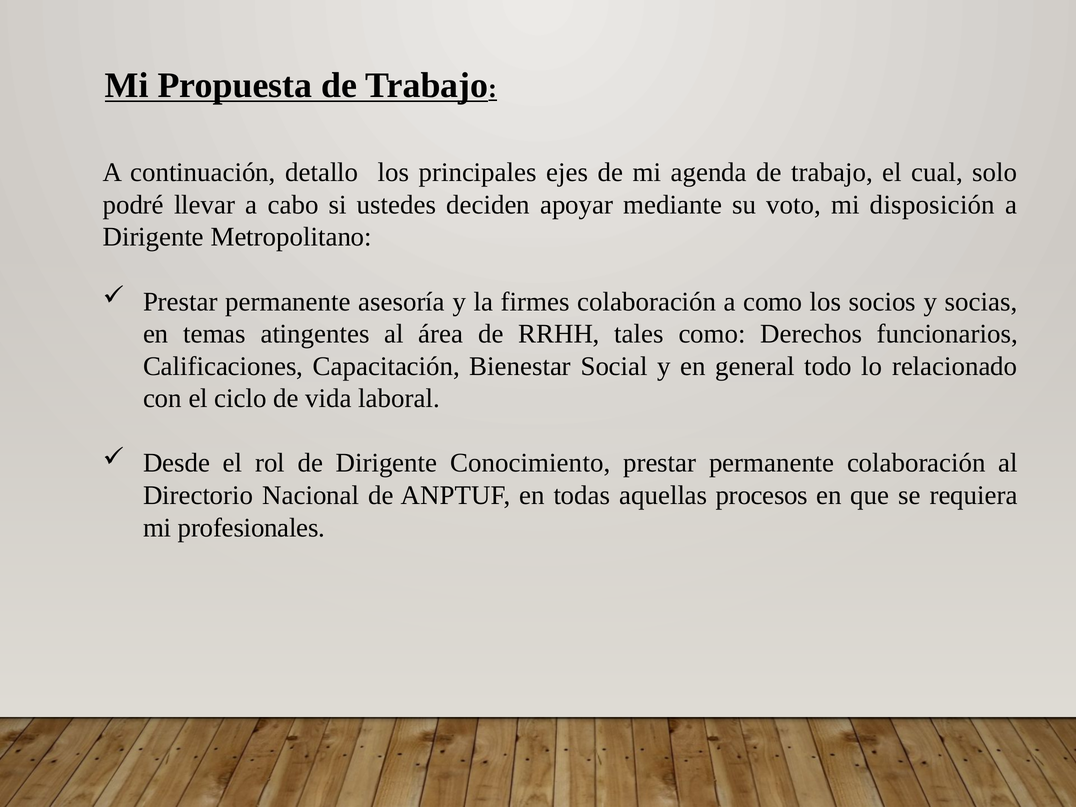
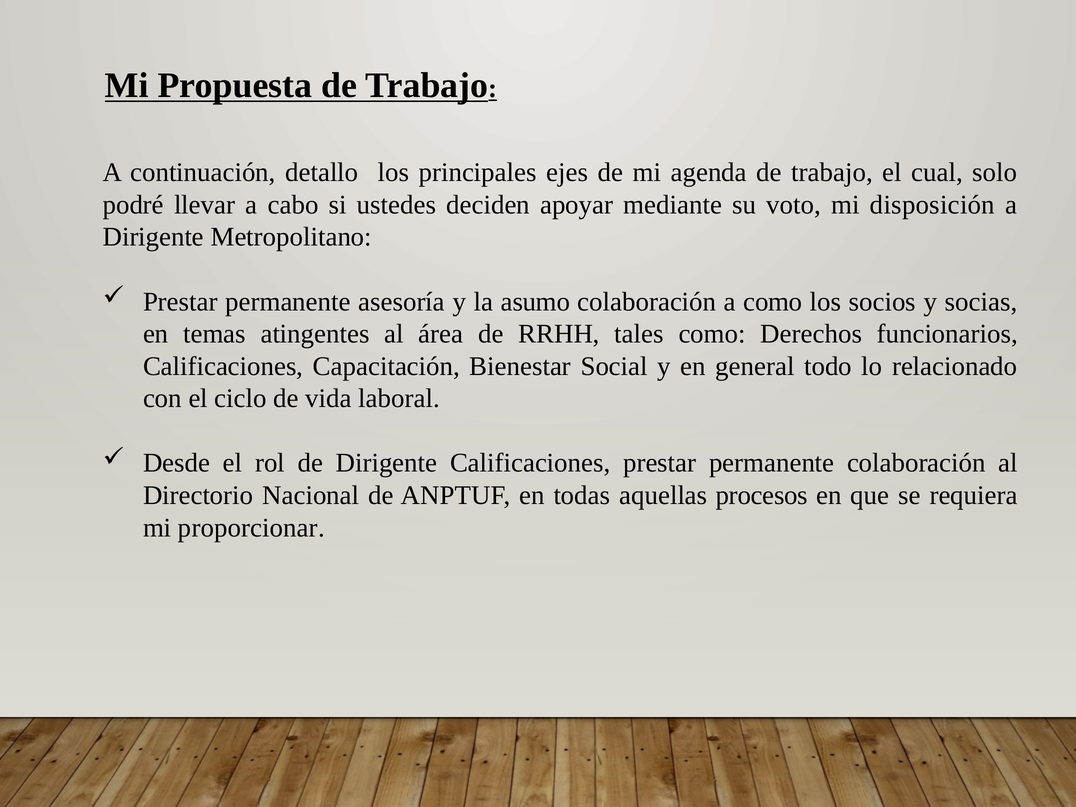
firmes: firmes -> asumo (535, 302)
Dirigente Conocimiento: Conocimiento -> Calificaciones (530, 463)
profesionales: profesionales -> proporcionar (251, 528)
